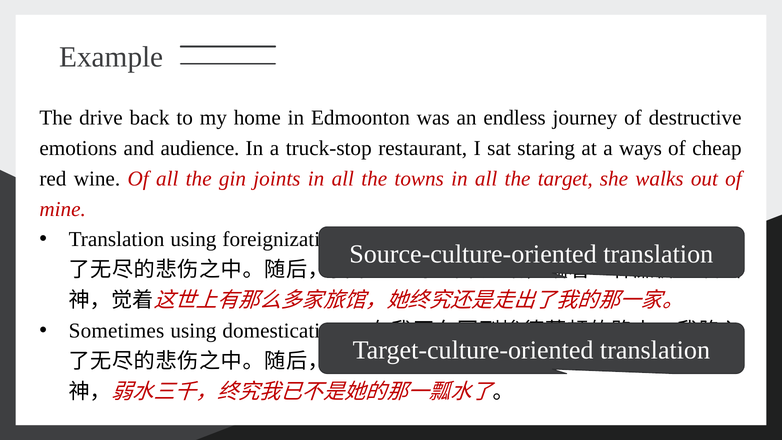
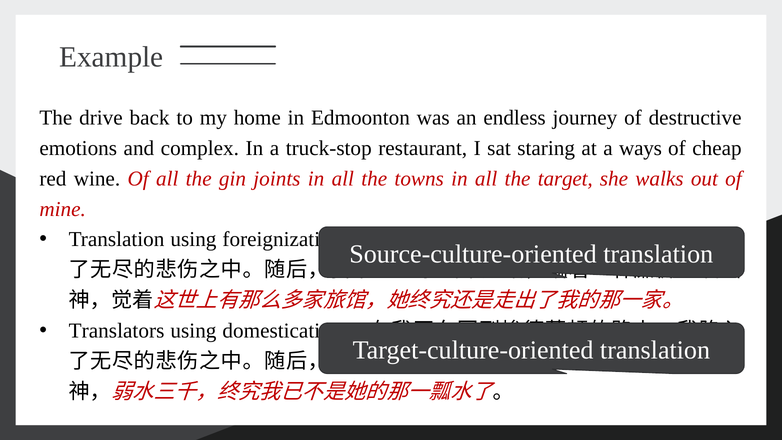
audience: audience -> complex (200, 148)
Sometimes: Sometimes -> Translators (117, 331)
